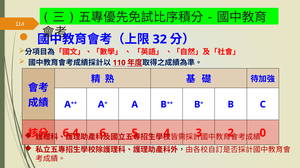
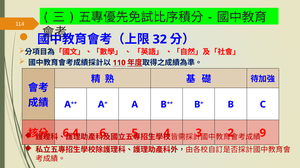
0: 0 -> 9 (263, 134)
